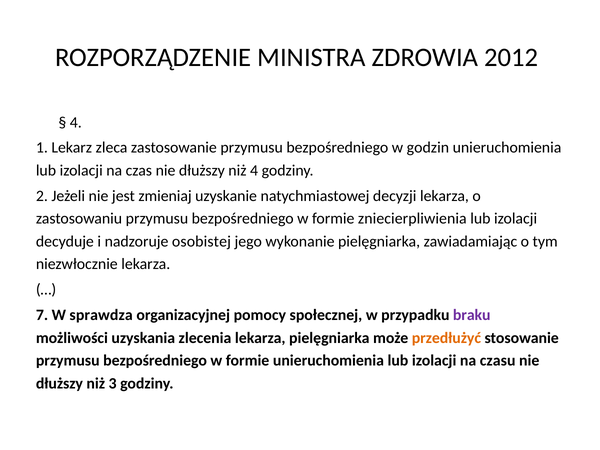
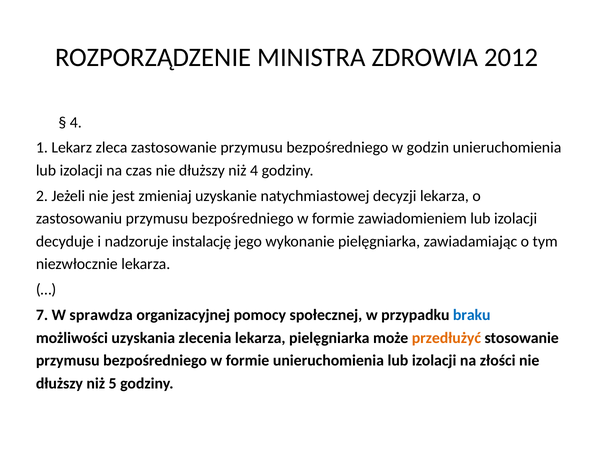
zniecierpliwienia: zniecierpliwienia -> zawiadomieniem (412, 219)
osobistej: osobistej -> instalację (202, 241)
braku colour: purple -> blue (472, 315)
czasu: czasu -> złości (498, 361)
3: 3 -> 5 (113, 383)
